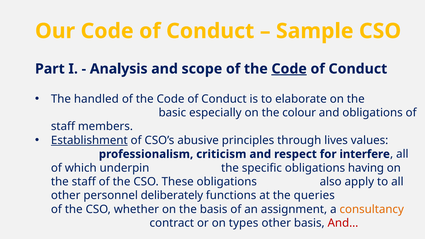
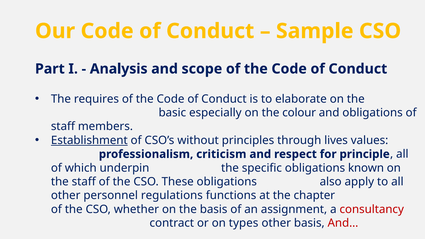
Code underline: present -> none (289, 69)
handled: handled -> requires (96, 99)
abusive: abusive -> without (198, 140)
interfere: interfere -> principle (365, 154)
having: having -> known (366, 168)
deliberately: deliberately -> regulations (172, 196)
queries: queries -> chapter (314, 196)
consultancy colour: orange -> red (372, 209)
